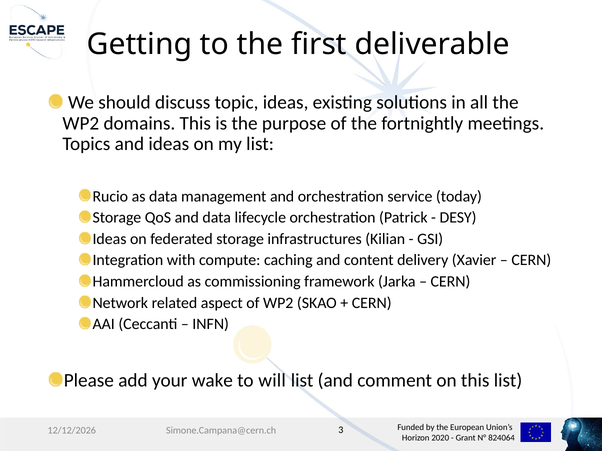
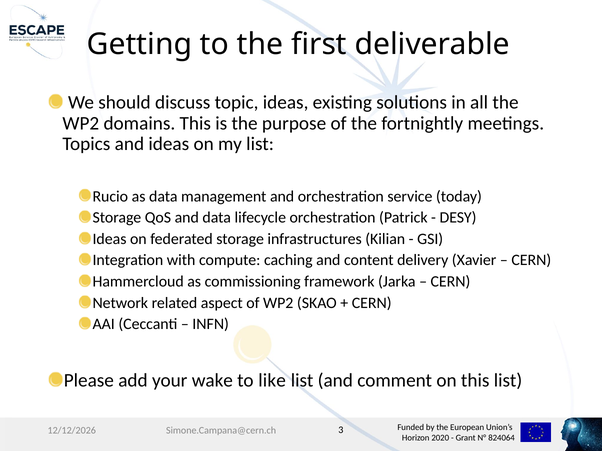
will: will -> like (272, 381)
